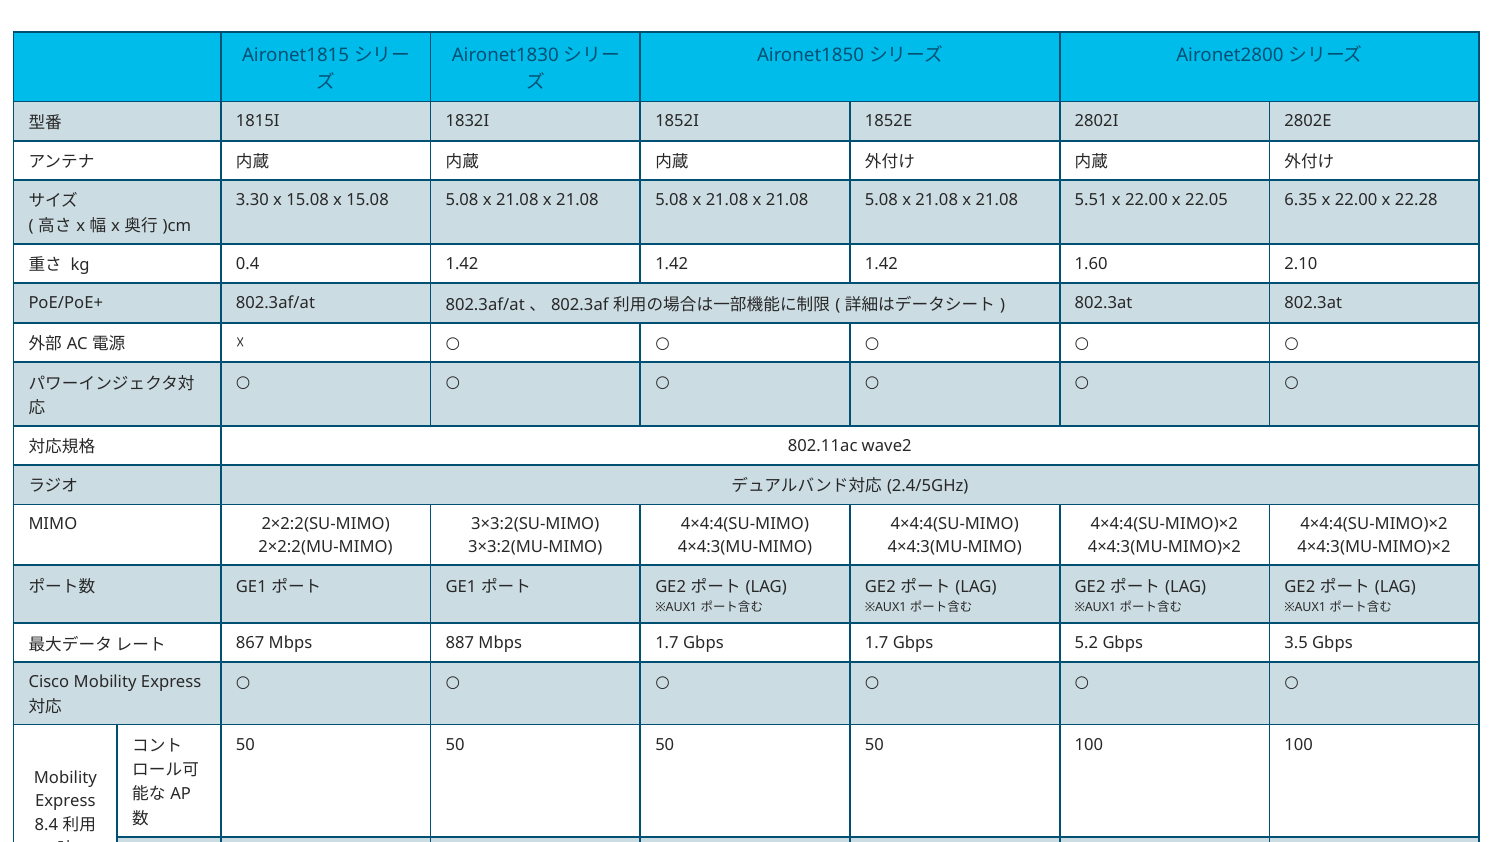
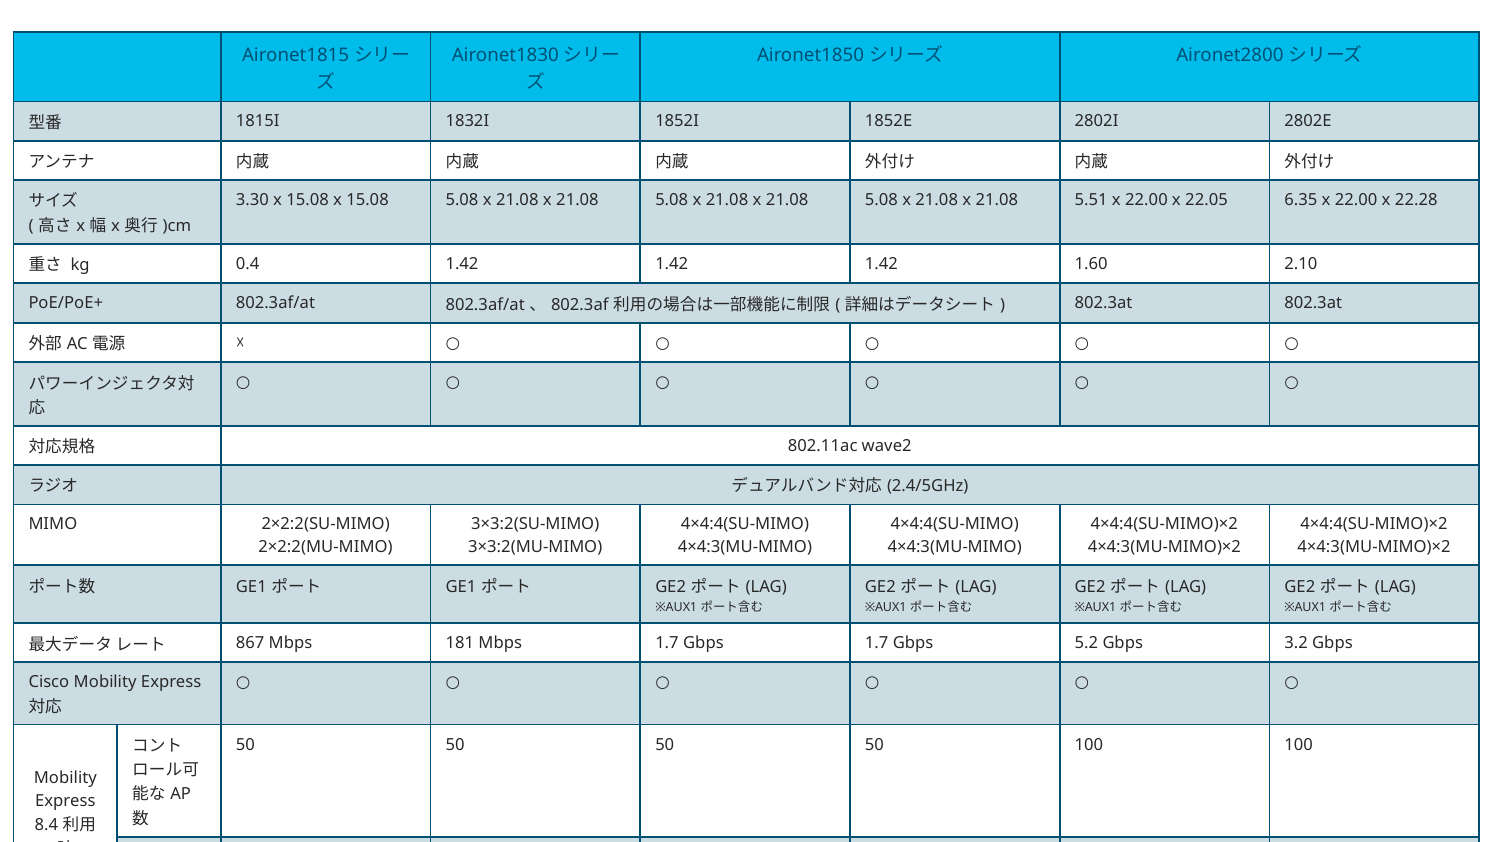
887: 887 -> 181 (460, 643)
3.5: 3.5 -> 3.2 (1296, 643)
